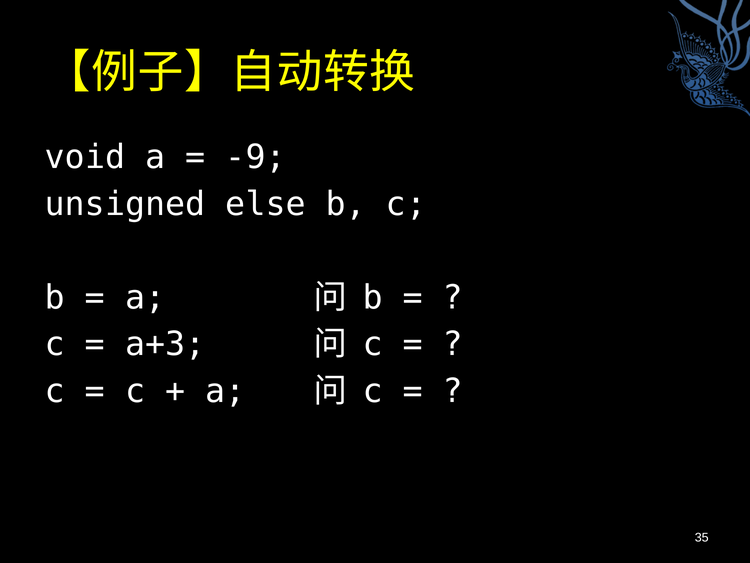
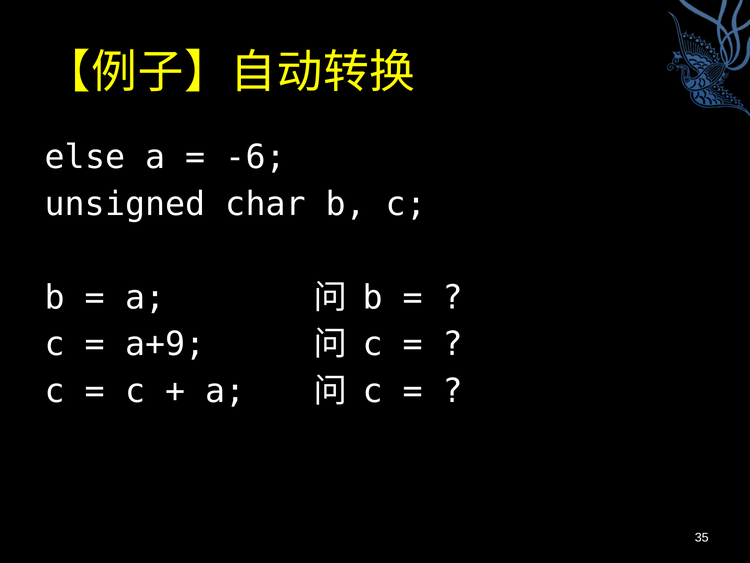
void: void -> else (85, 157)
-9: -9 -> -6 (256, 157)
else: else -> char (266, 204)
a+3: a+3 -> a+9 (165, 344)
